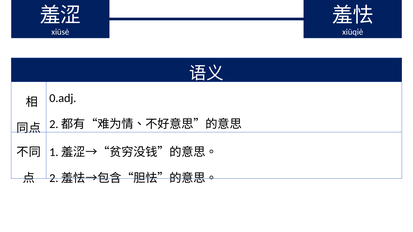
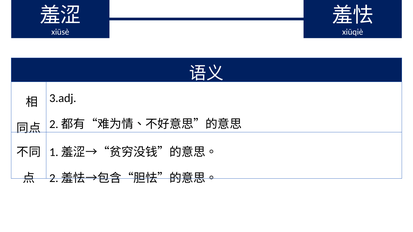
0.adj: 0.adj -> 3.adj (63, 98)
